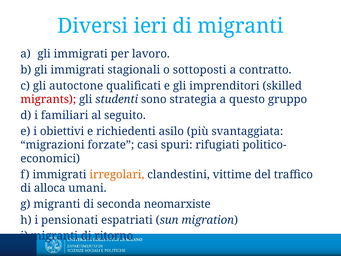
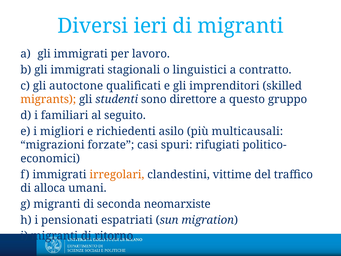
sottoposti: sottoposti -> linguistici (200, 70)
migrants colour: red -> orange (48, 99)
strategia: strategia -> direttore (193, 99)
obiettivi: obiettivi -> migliori (62, 131)
svantaggiata: svantaggiata -> multicausali (247, 131)
